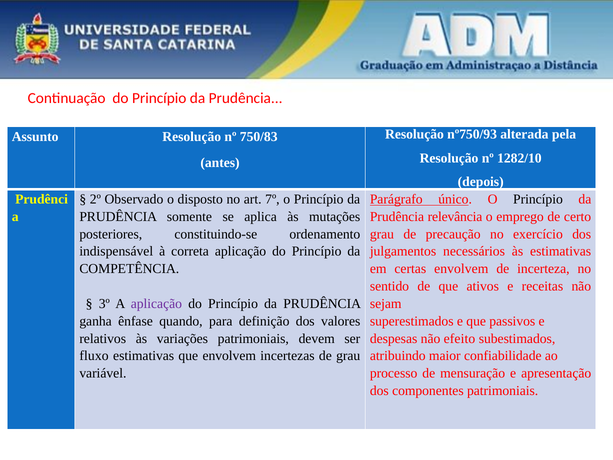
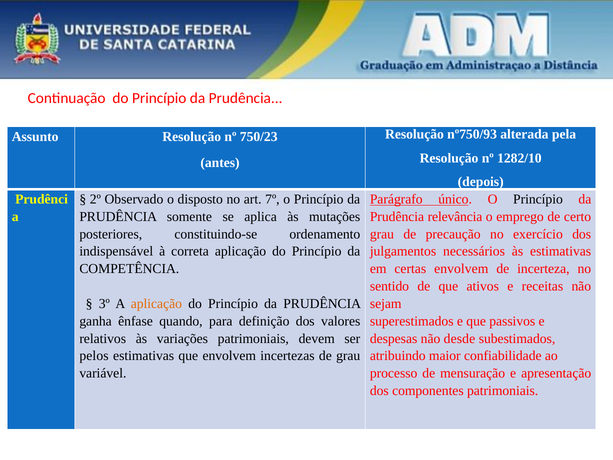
750/83: 750/83 -> 750/23 (259, 137)
aplicação colour: purple -> orange (156, 304)
efeito: efeito -> desde (459, 338)
fluxo: fluxo -> pelos (94, 356)
